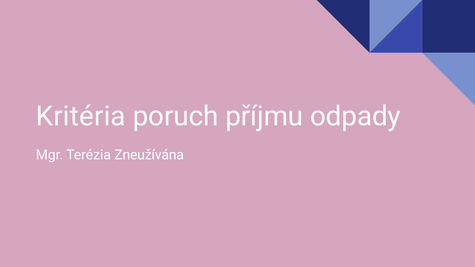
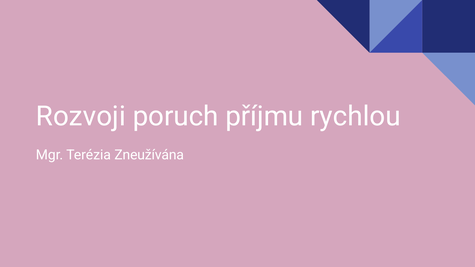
Kritéria: Kritéria -> Rozvoji (81, 116)
odpady: odpady -> rychlou (355, 116)
